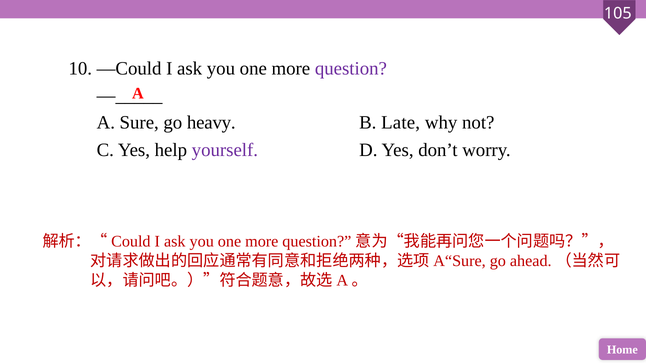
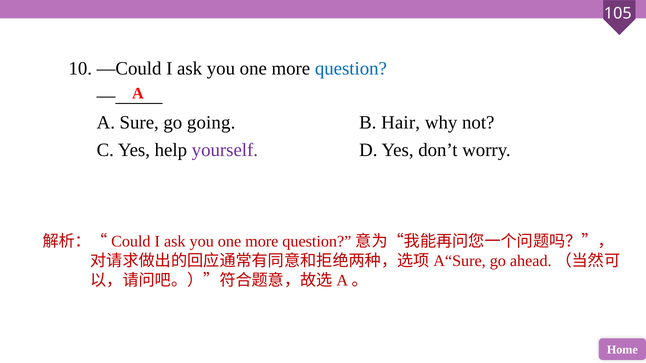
question colour: purple -> blue (351, 69)
heavy: heavy -> going (211, 123)
Late: Late -> Hair (401, 123)
